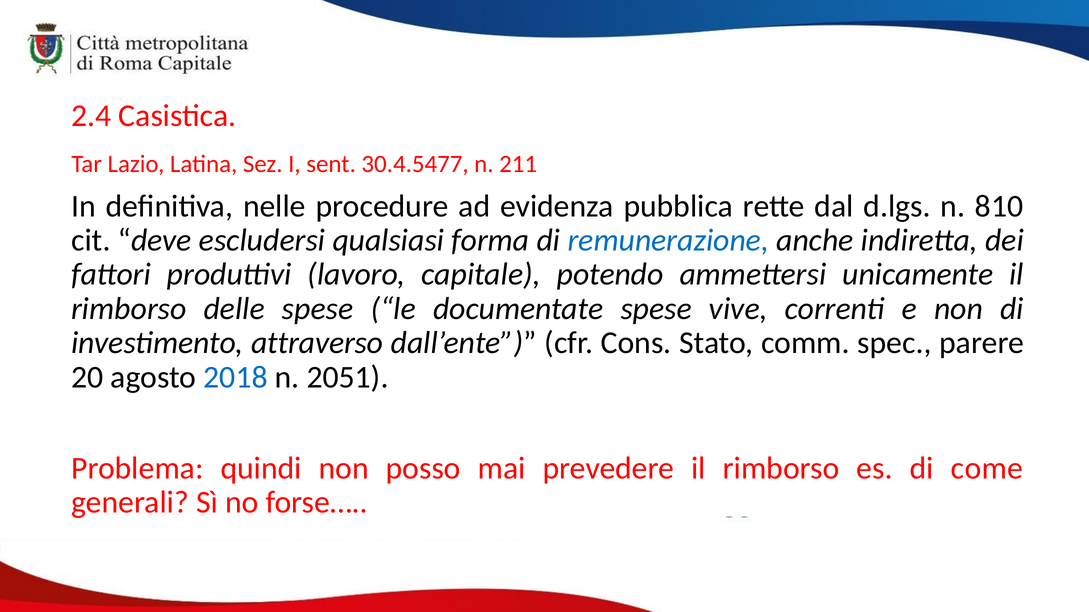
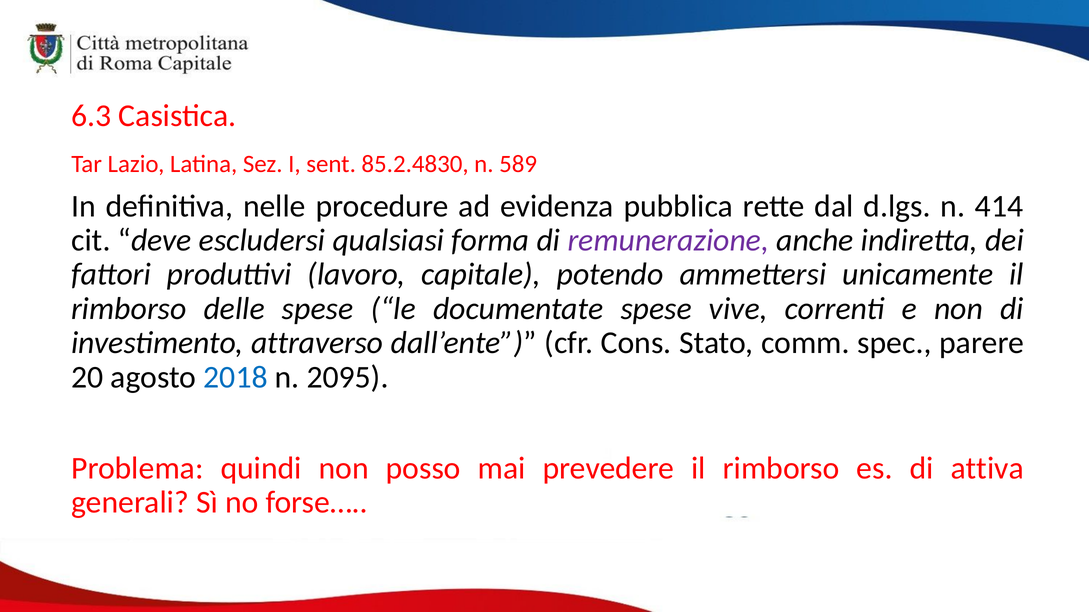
2.4: 2.4 -> 6.3 (91, 116)
30.4.5477: 30.4.5477 -> 85.2.4830 (415, 164)
211: 211 -> 589 (518, 164)
810: 810 -> 414 (999, 206)
remunerazione colour: blue -> purple (668, 241)
2051: 2051 -> 2095 (348, 378)
come: come -> attiva (987, 469)
